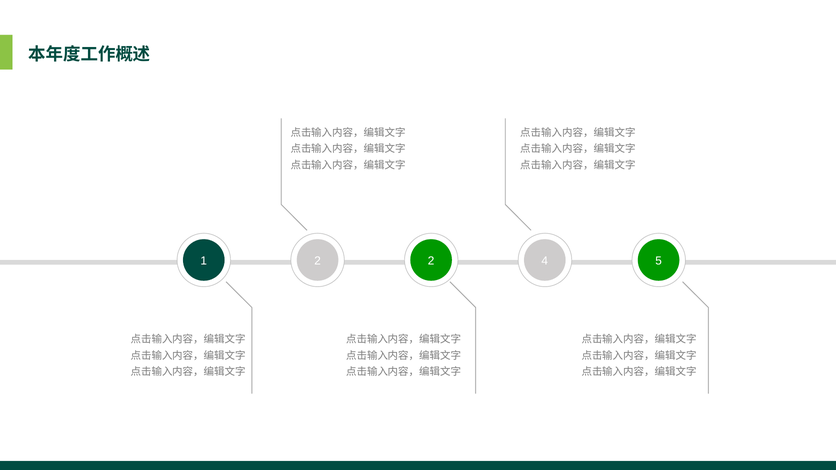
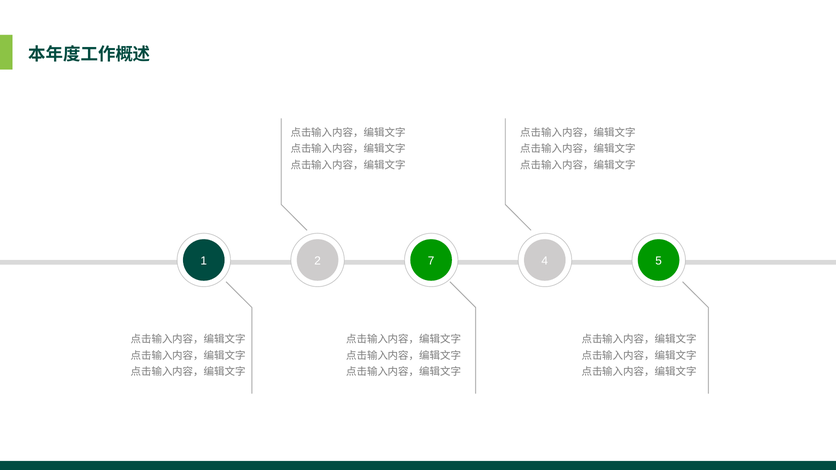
2 2: 2 -> 7 (431, 261)
